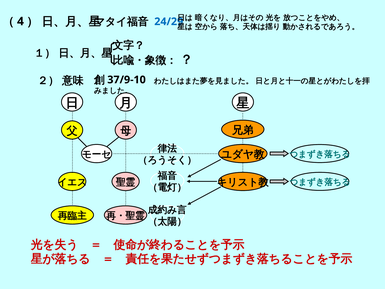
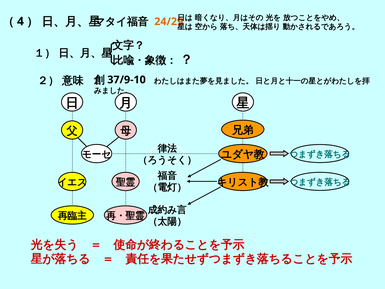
24/29 colour: blue -> orange (169, 22)
